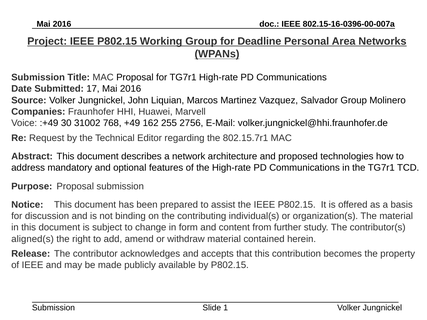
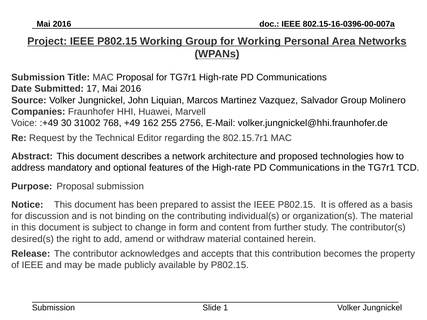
for Deadline: Deadline -> Working (259, 41)
aligned(s: aligned(s -> desired(s (33, 239)
